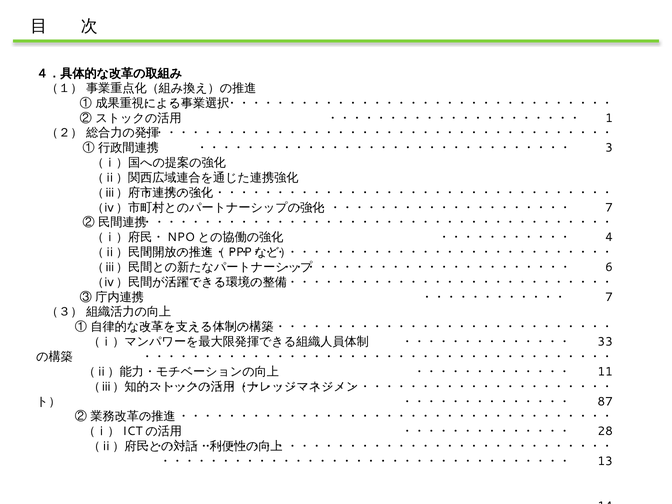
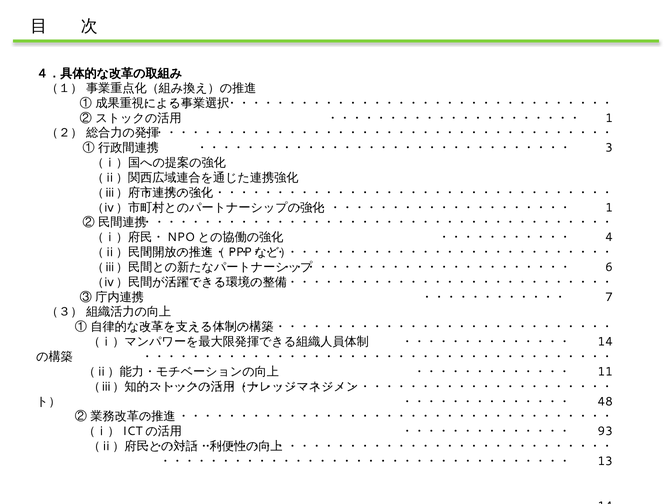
7: 7 -> 1 (609, 208)
33: 33 -> 14 (605, 342)
87: 87 -> 48 (605, 402)
28: 28 -> 93 (605, 431)
